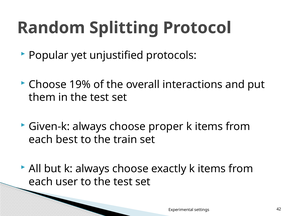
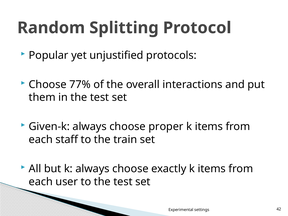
19%: 19% -> 77% (80, 84)
best: best -> staff (67, 140)
